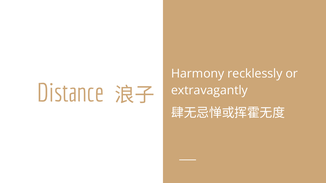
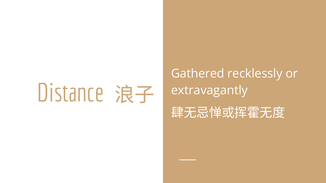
Harmony: Harmony -> Gathered (198, 74)
